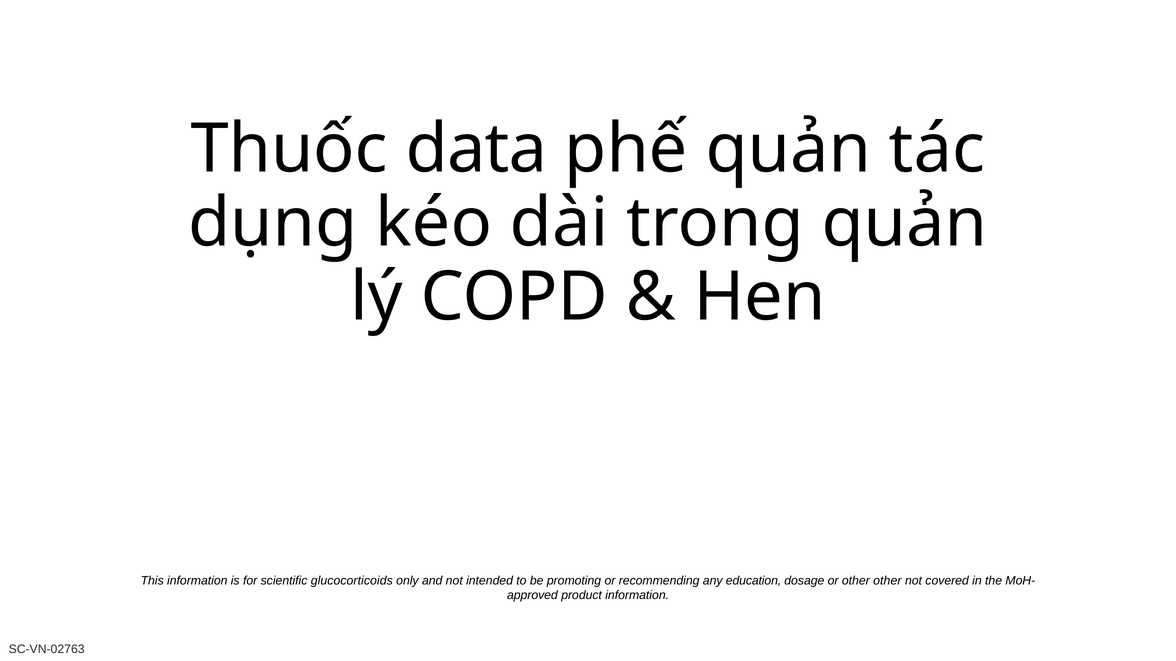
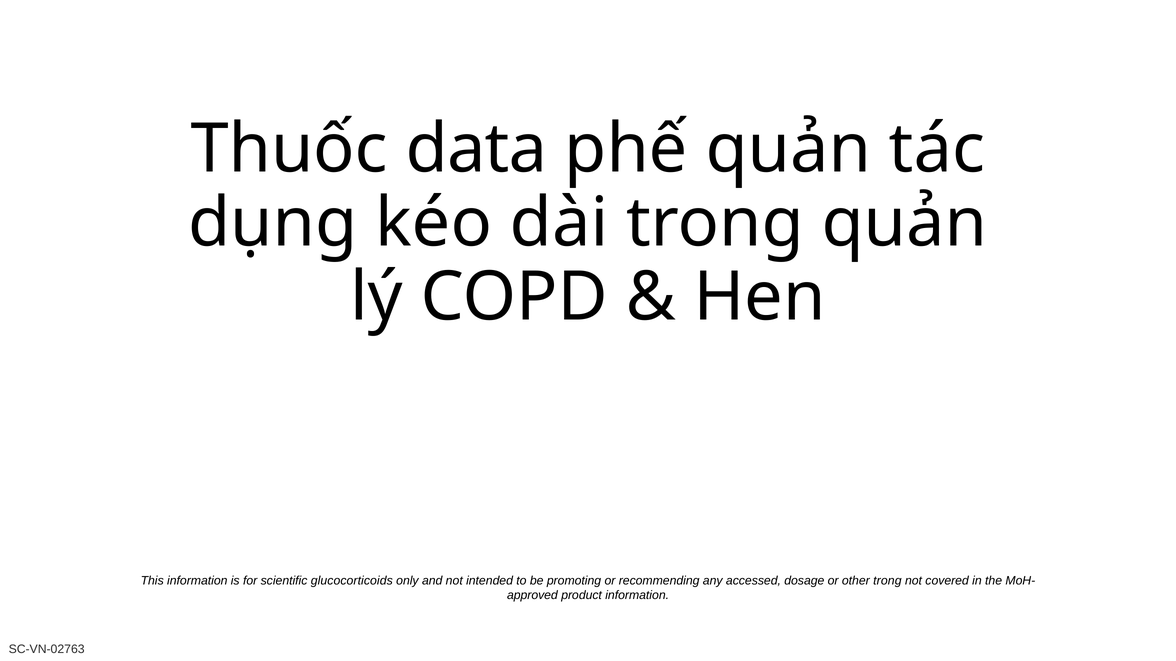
education: education -> accessed (753, 581)
other other: other -> trong (887, 581)
